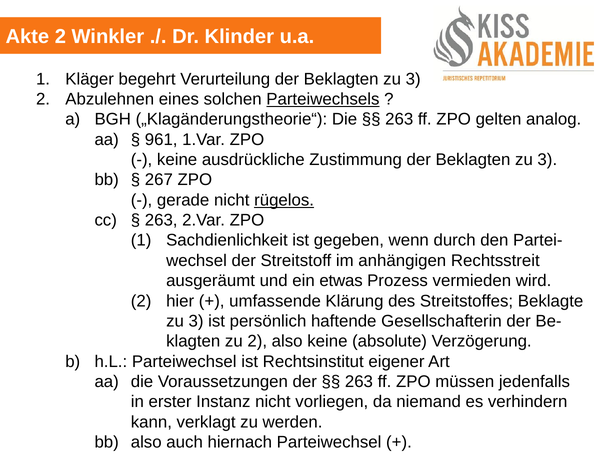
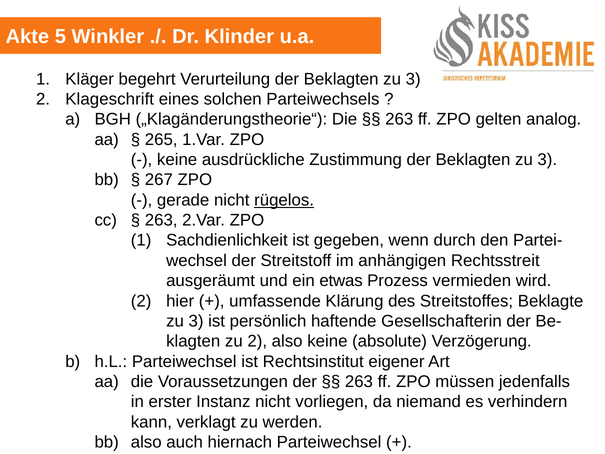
Akte 2: 2 -> 5 (60, 37)
Abzulehnen: Abzulehnen -> Klageschrift (110, 99)
Parteiwechsels underline: present -> none (323, 99)
961: 961 -> 265 (161, 139)
